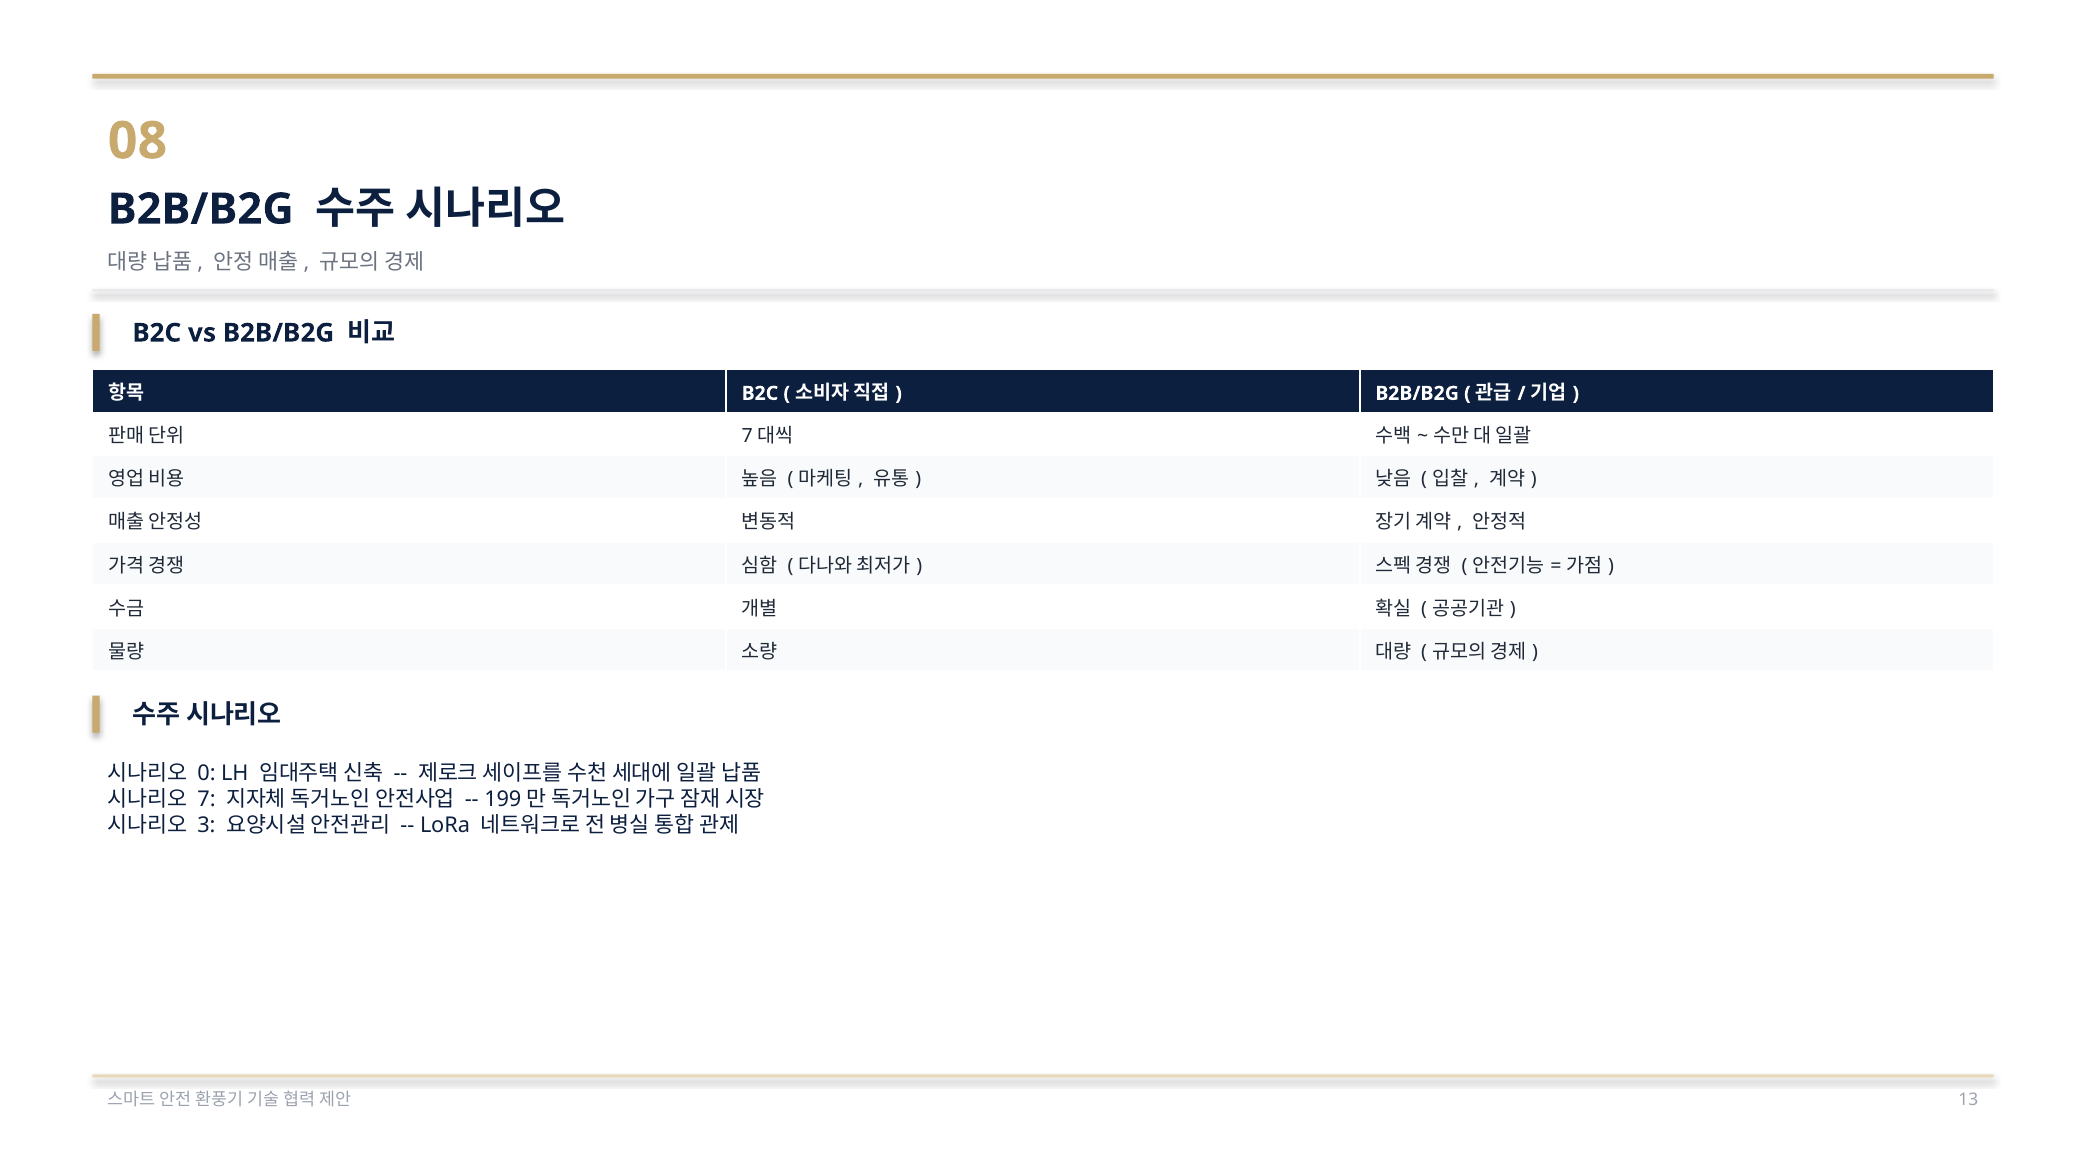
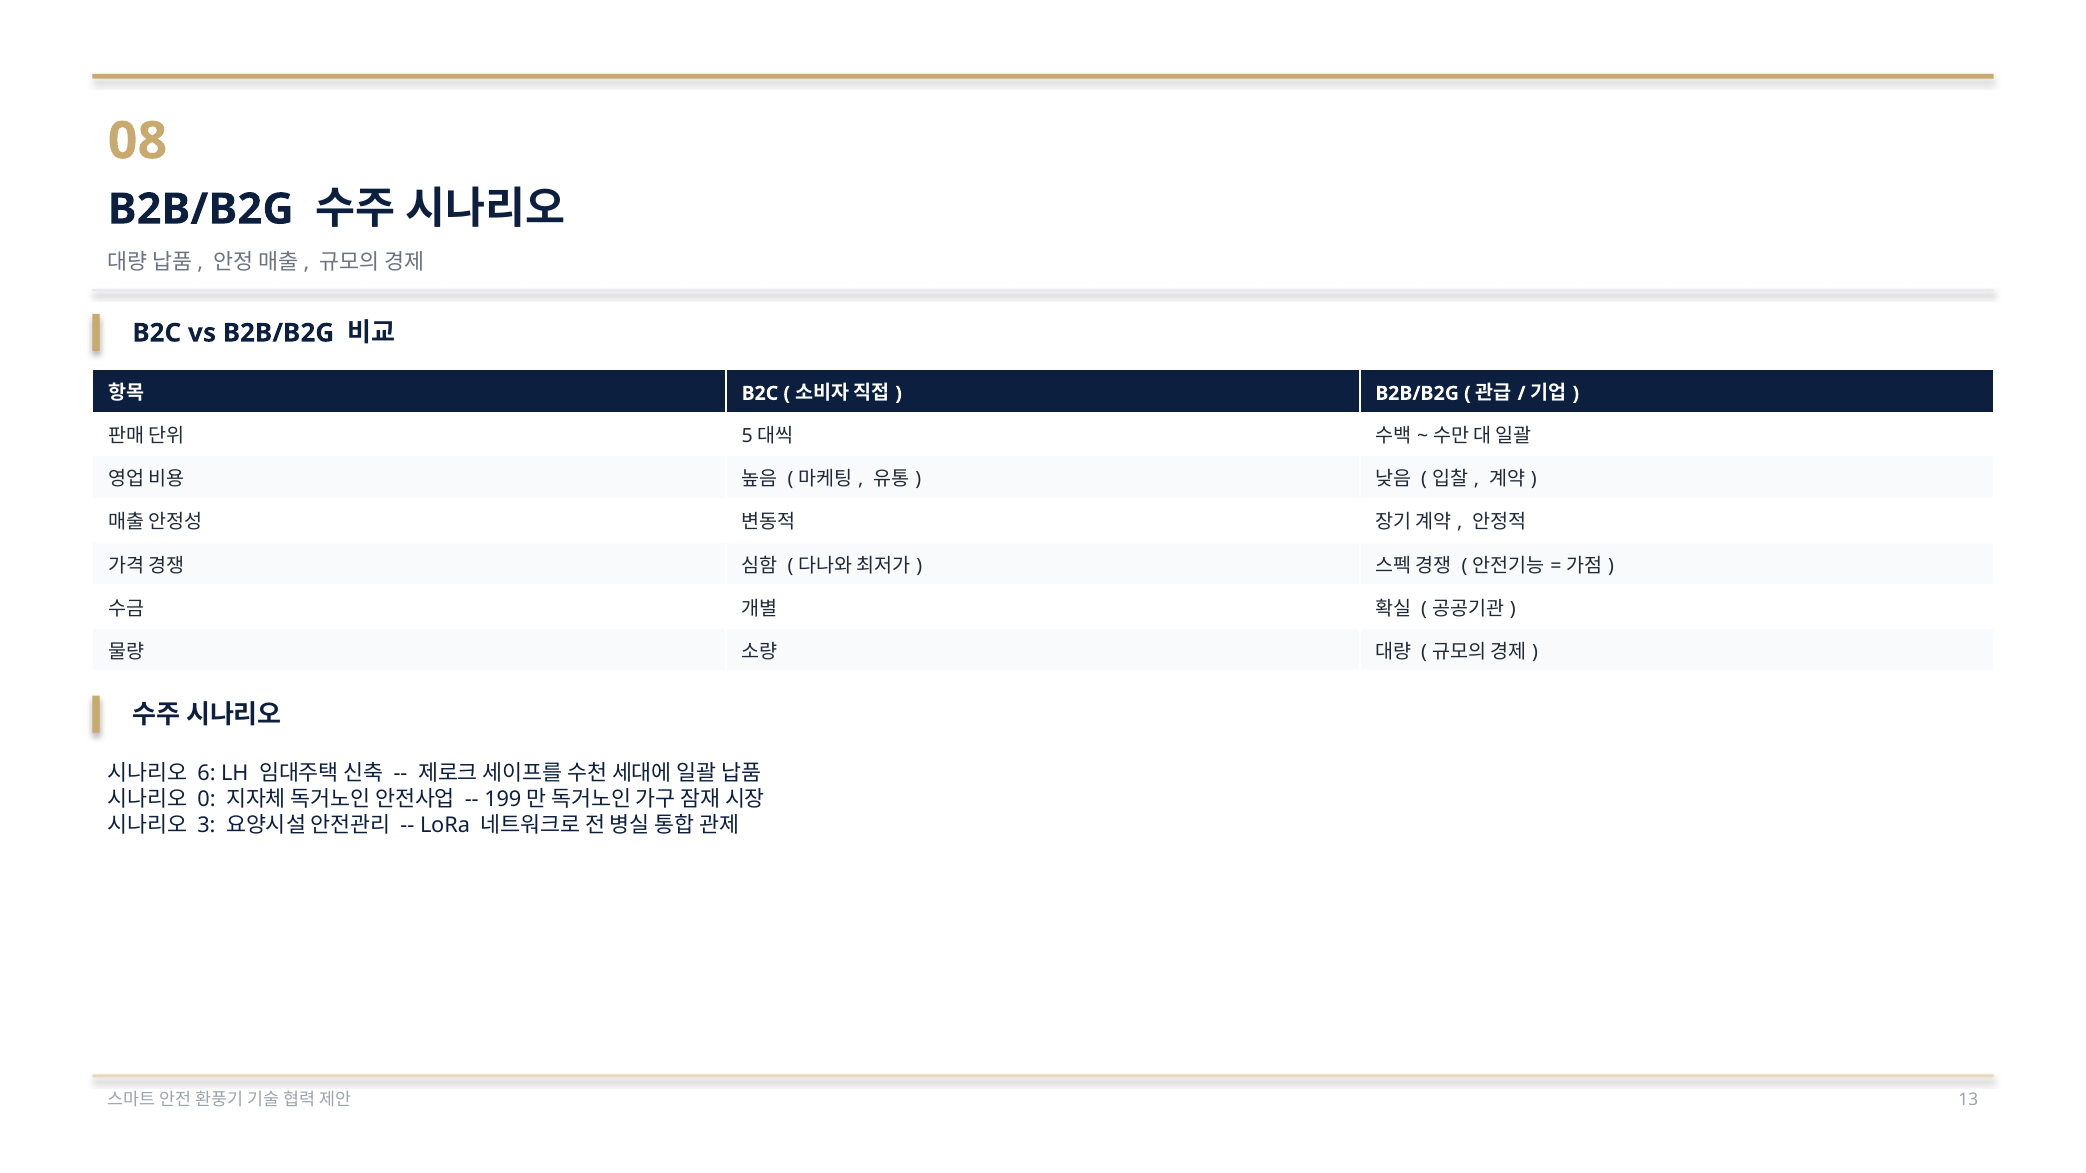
7: 7 -> 5 (747, 437)
0: 0 -> 6 (207, 774)
7: 7 -> 0 (207, 800)
